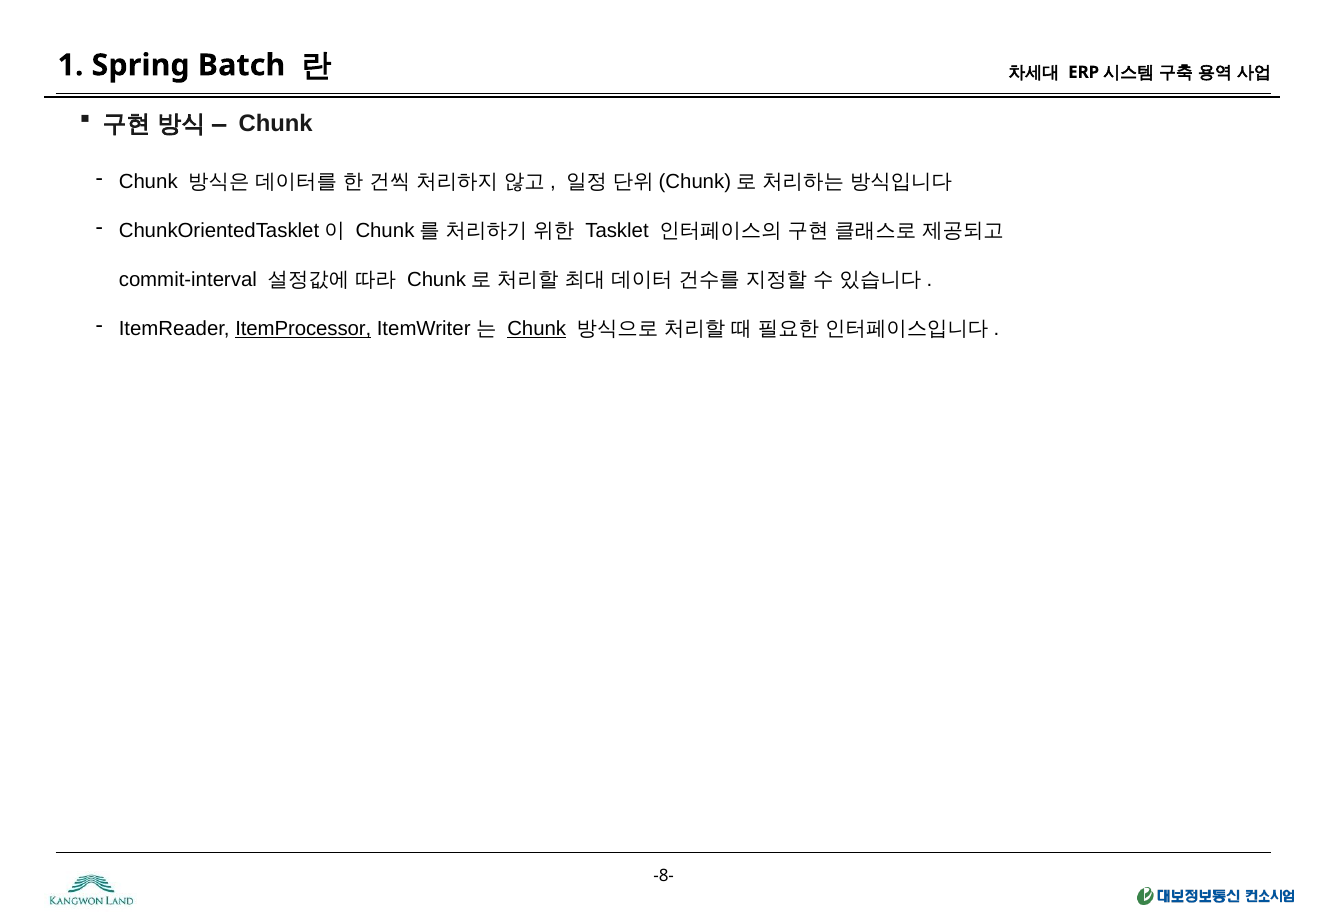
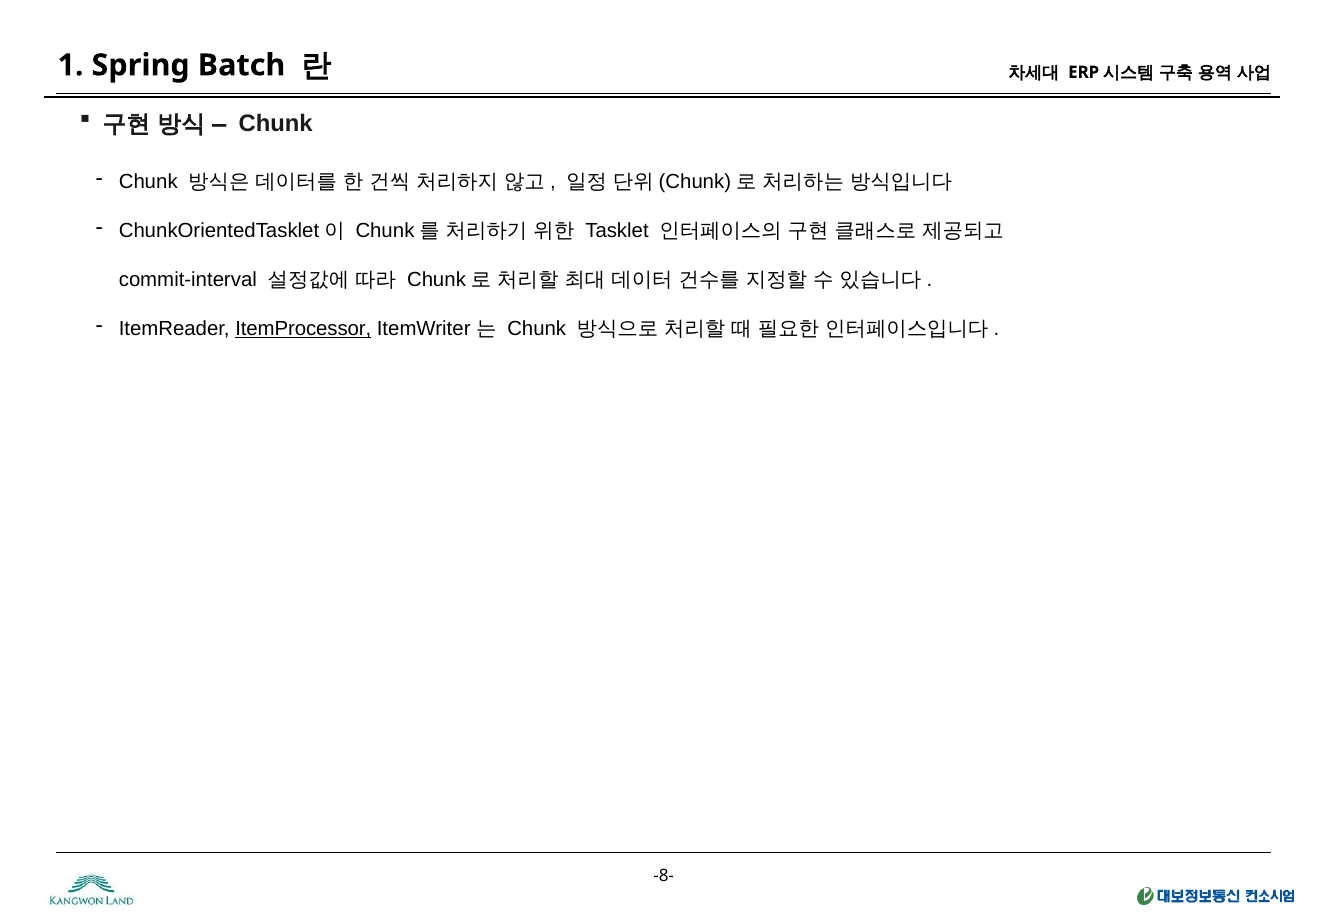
Chunk underline: present -> none (537, 329)
